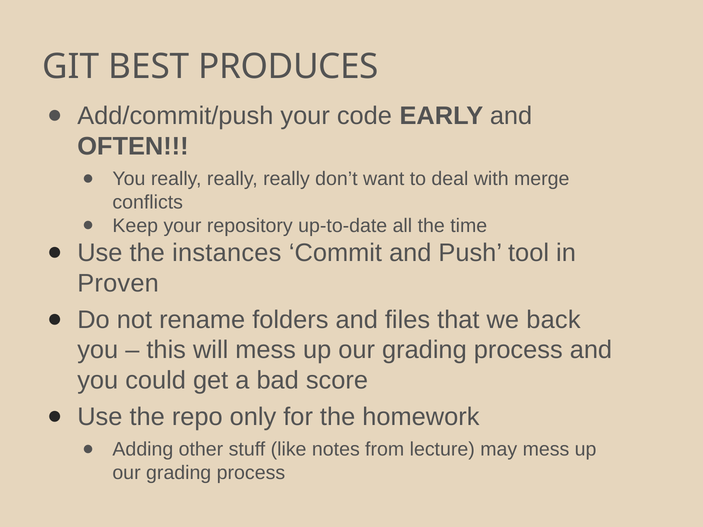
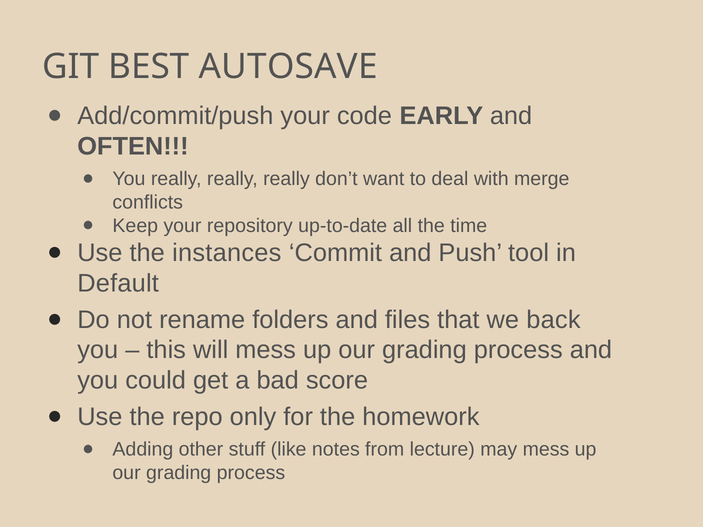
PRODUCES: PRODUCES -> AUTOSAVE (288, 67)
Proven: Proven -> Default (118, 284)
